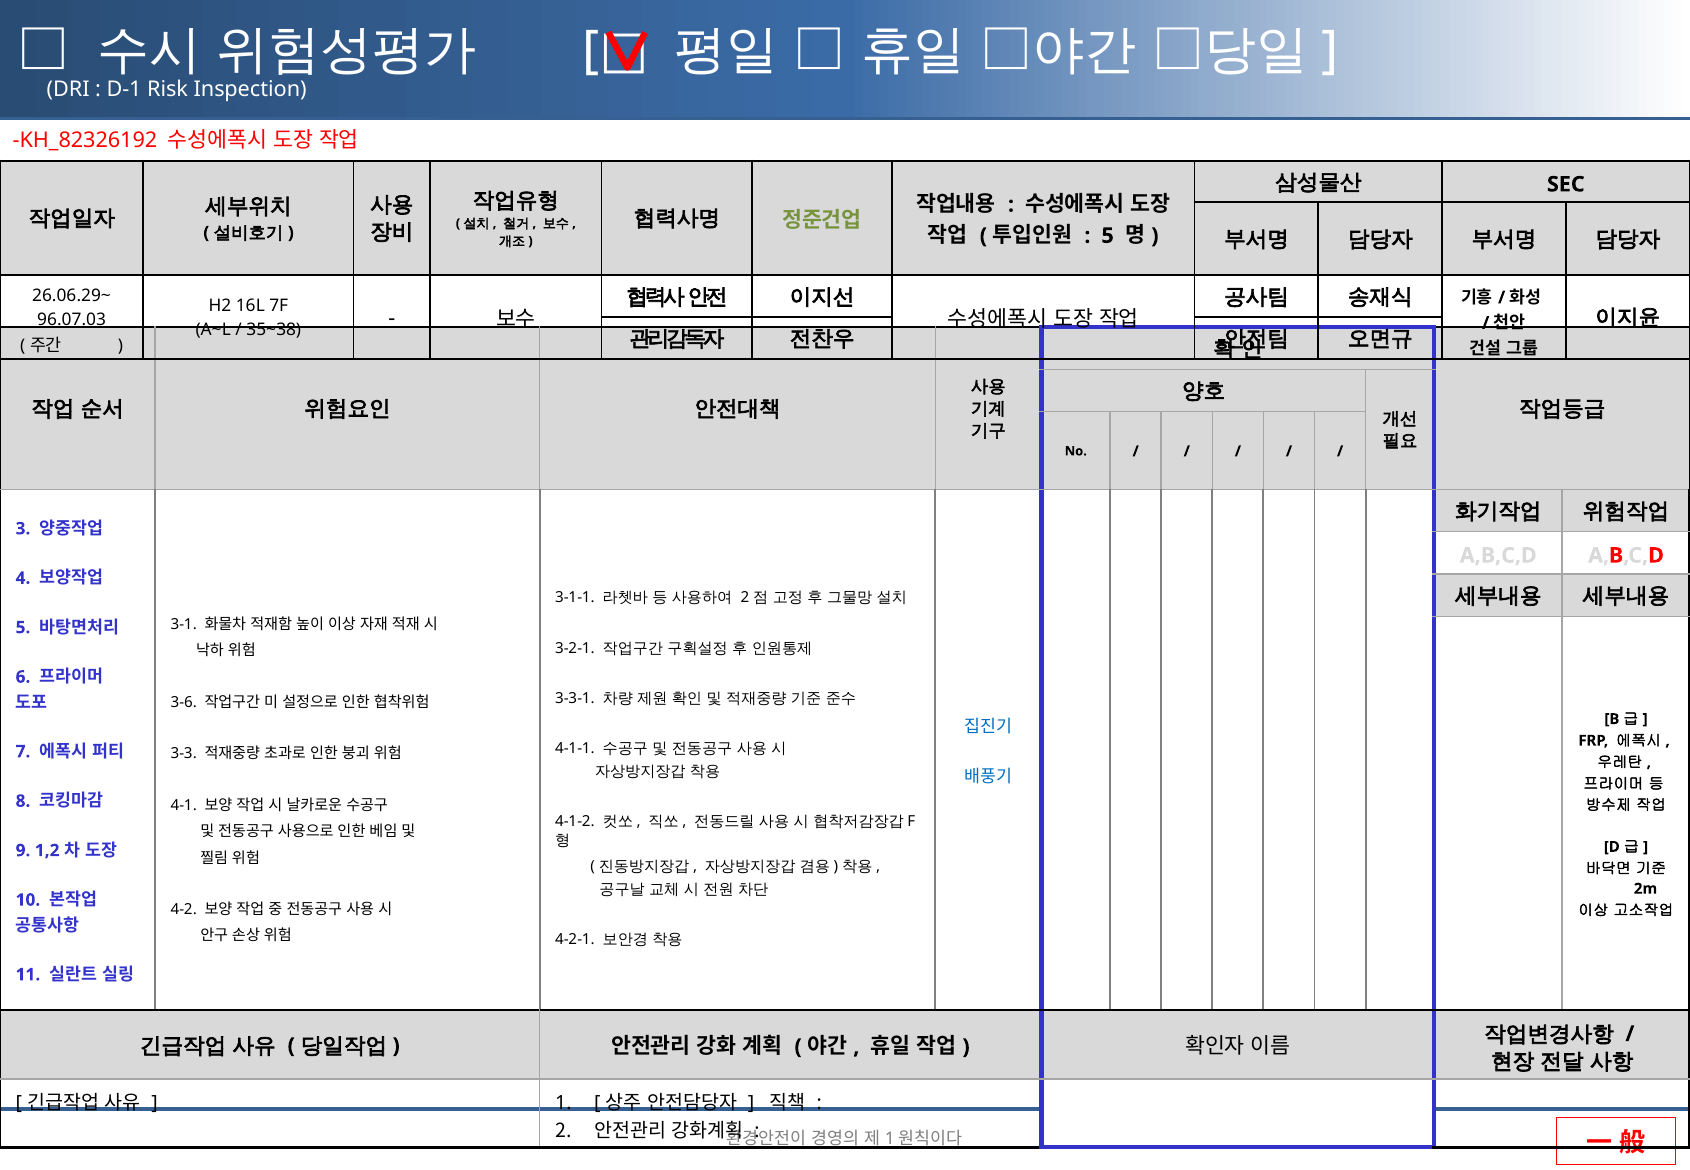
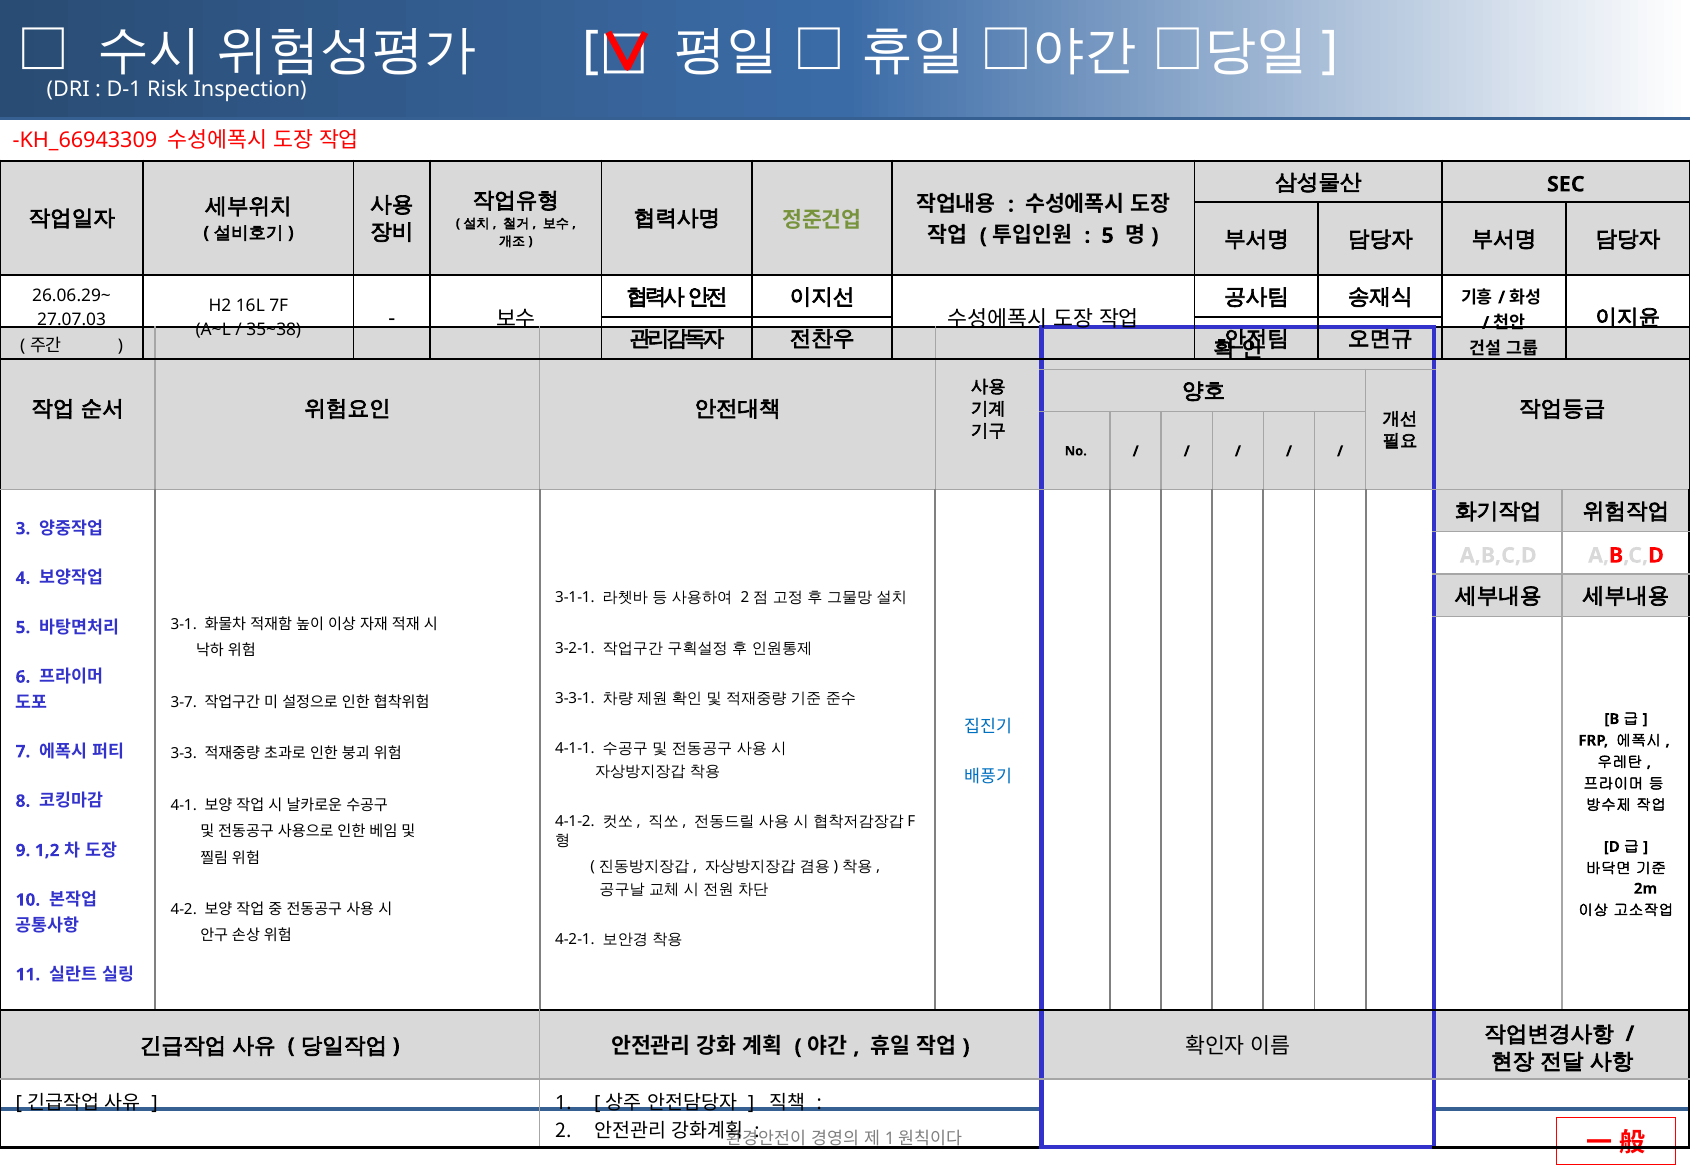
KH_82326192: KH_82326192 -> KH_66943309 (85, 140)
96.07.03: 96.07.03 -> 27.07.03 (72, 320)
3-6: 3-6 -> 3-7 (184, 702)
